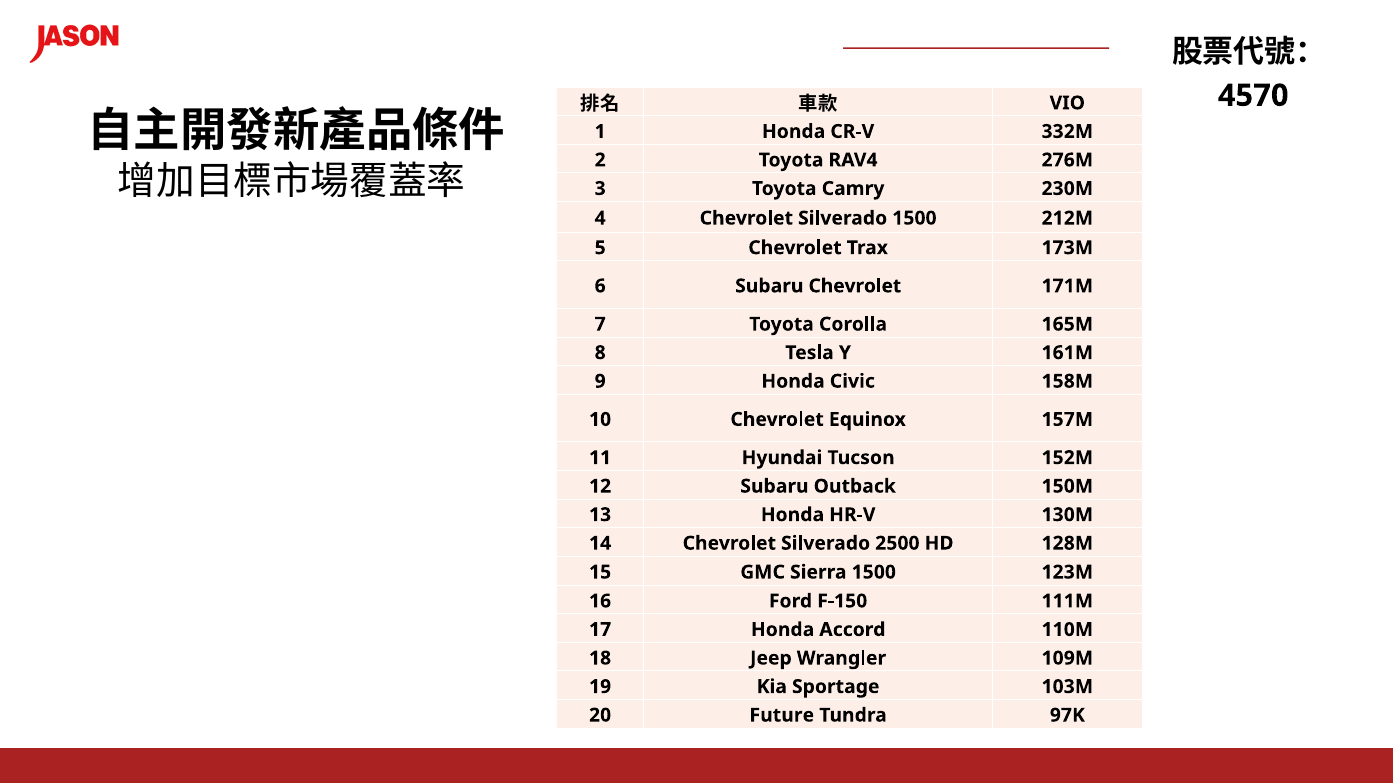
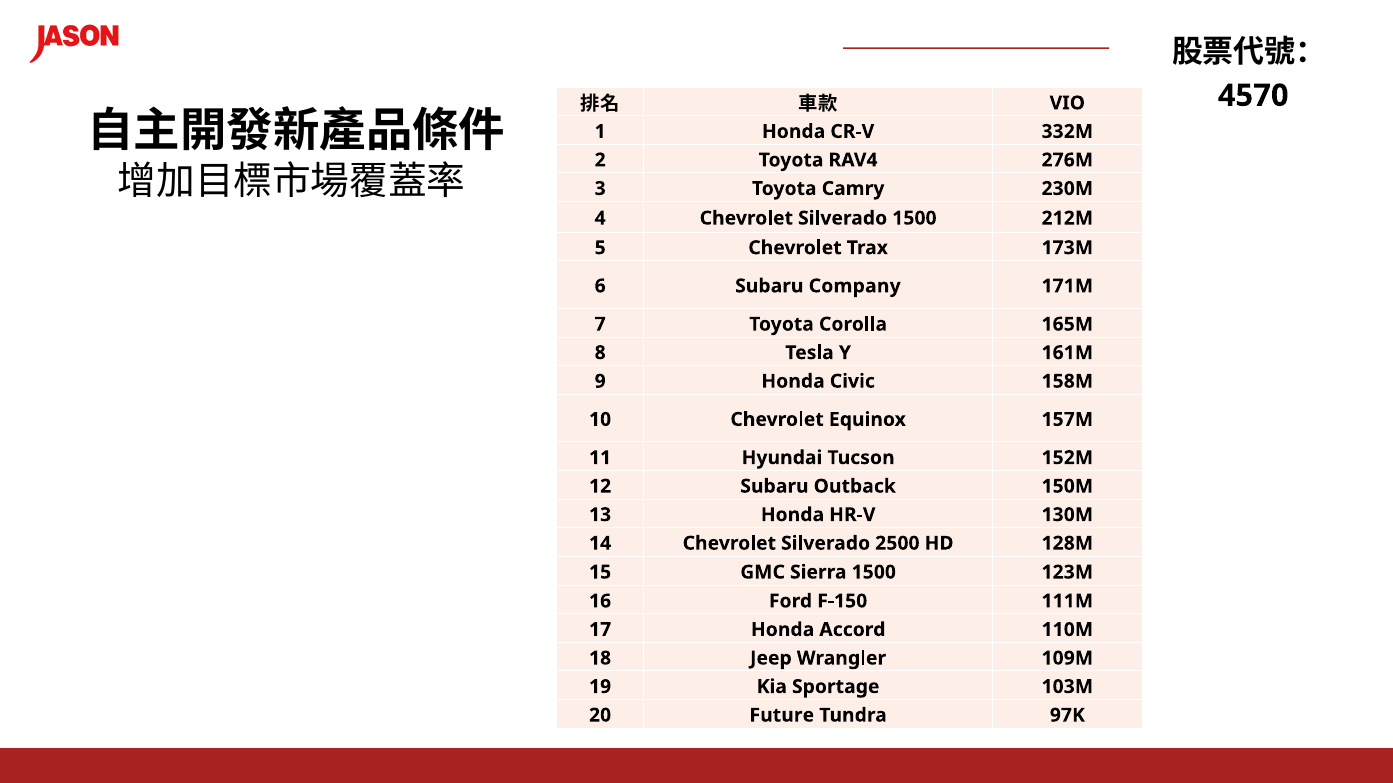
Subaru Chevrolet: Chevrolet -> Company (855, 286)
